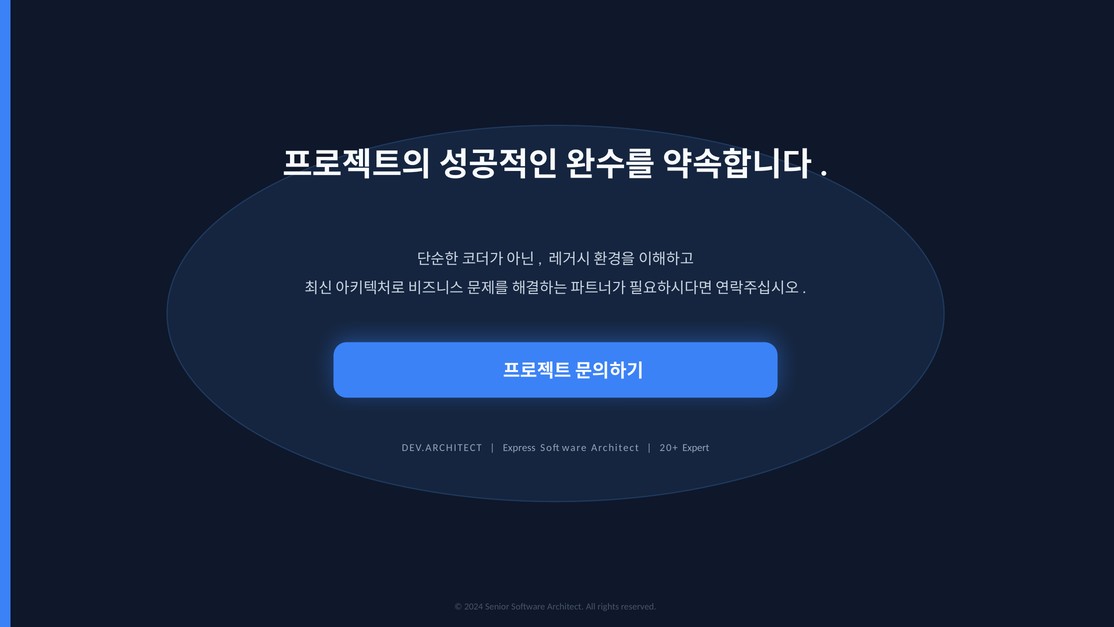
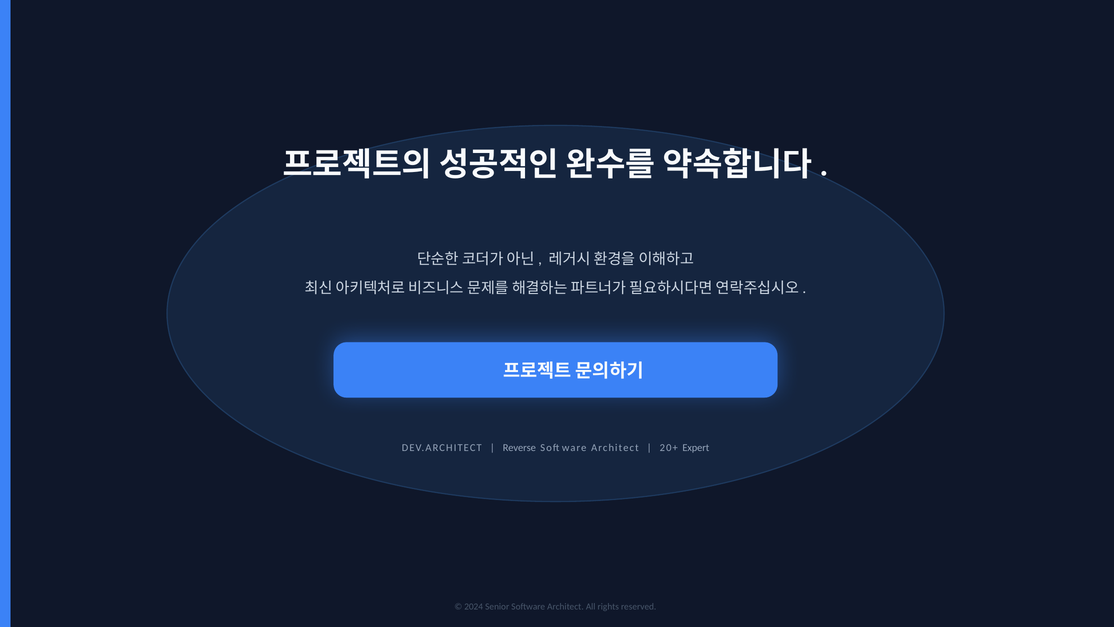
Express: Express -> Reverse (519, 448)
